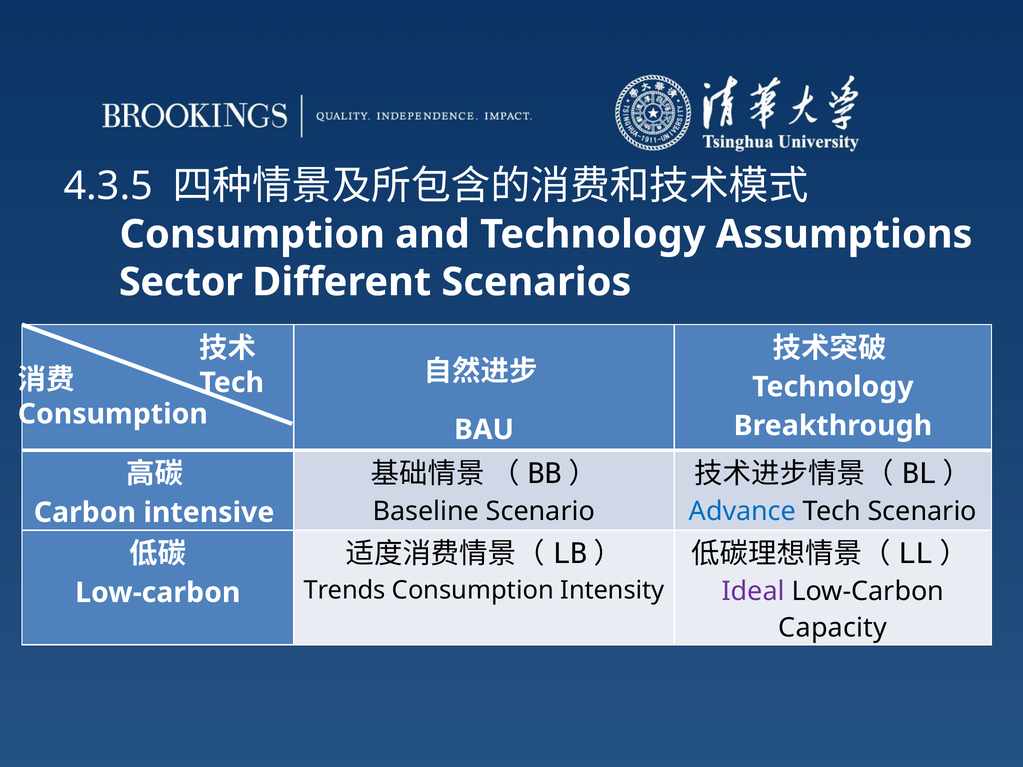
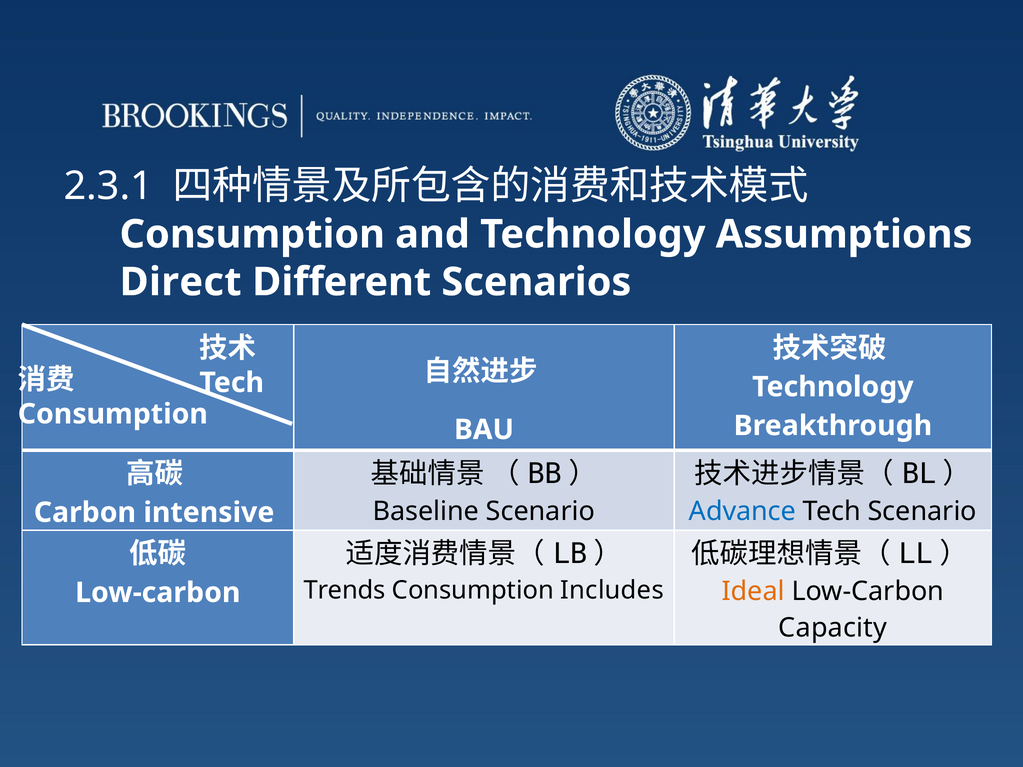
4.3.5: 4.3.5 -> 2.3.1 (108, 186)
Sector: Sector -> Direct (181, 282)
Intensity: Intensity -> Includes (612, 590)
Ideal colour: purple -> orange (753, 592)
